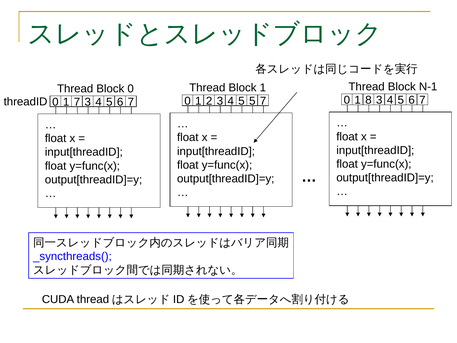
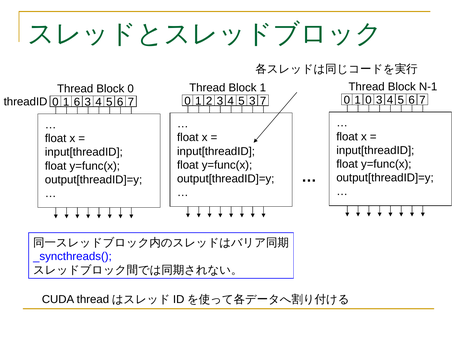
1 8: 8 -> 0 (368, 100)
5 5: 5 -> 3 (252, 101)
1 7: 7 -> 6 (77, 102)
